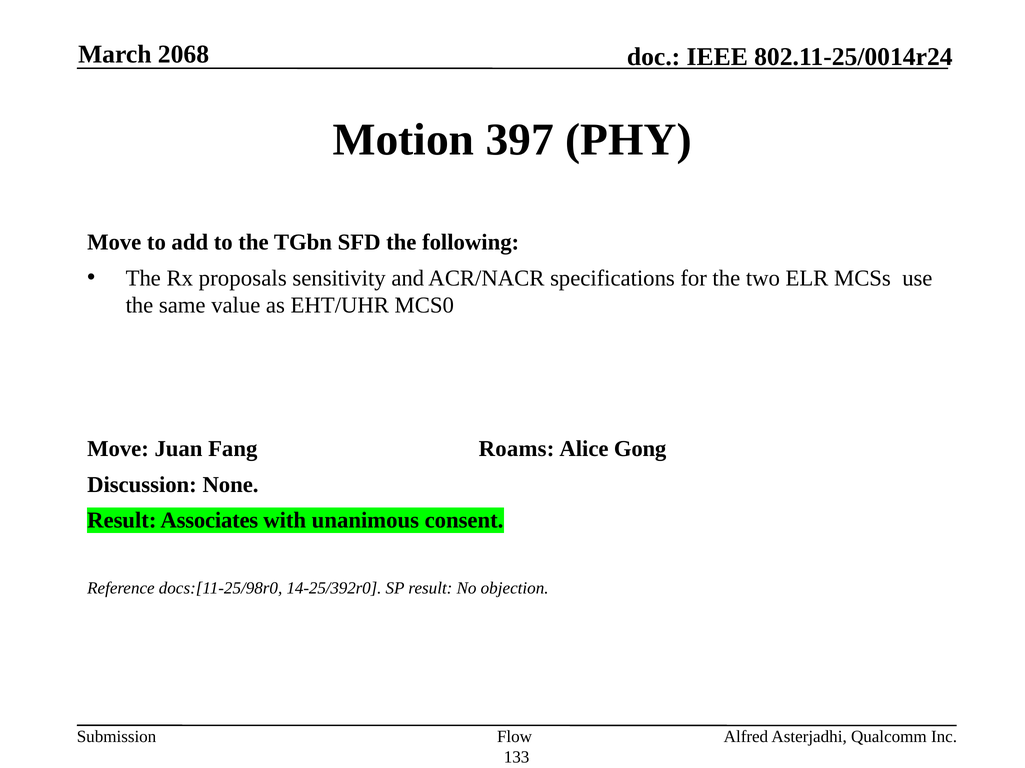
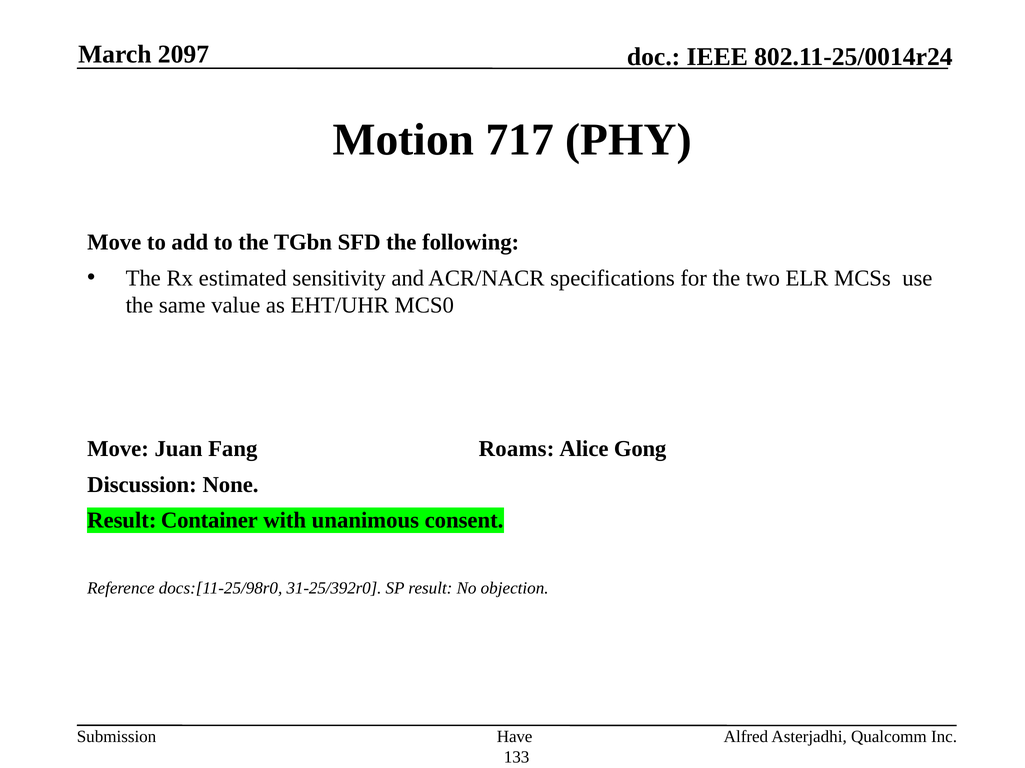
2068: 2068 -> 2097 (183, 54)
397: 397 -> 717 (520, 140)
proposals: proposals -> estimated (243, 278)
Associates: Associates -> Container (209, 521)
14-25/392r0: 14-25/392r0 -> 31-25/392r0 (334, 589)
Flow: Flow -> Have (515, 737)
